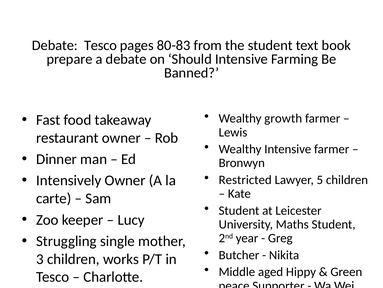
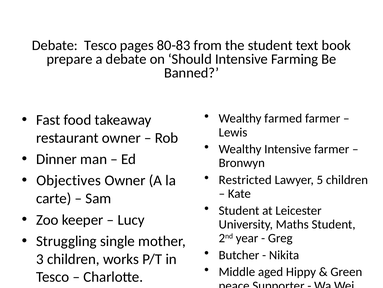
growth: growth -> farmed (283, 118)
Intensively: Intensively -> Objectives (69, 180)
